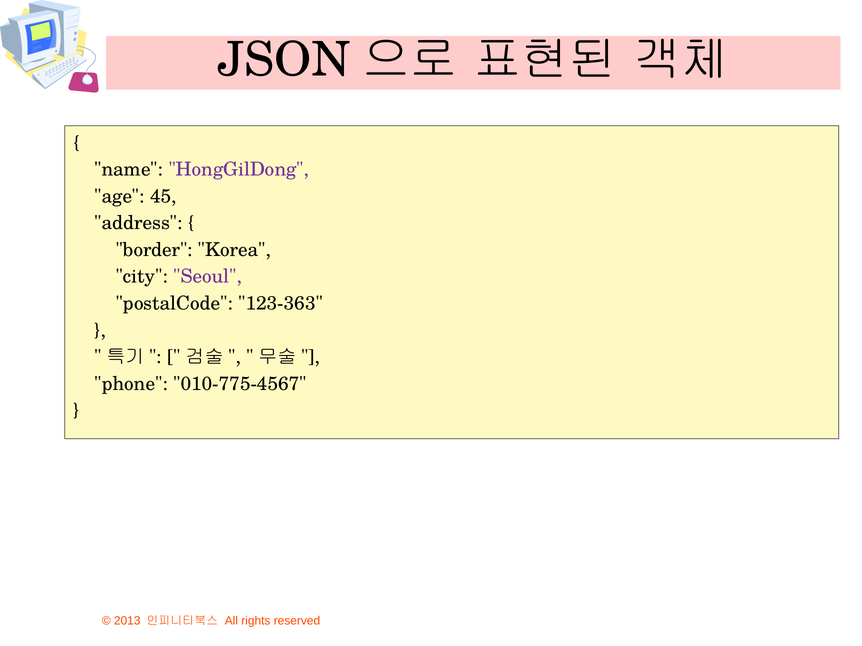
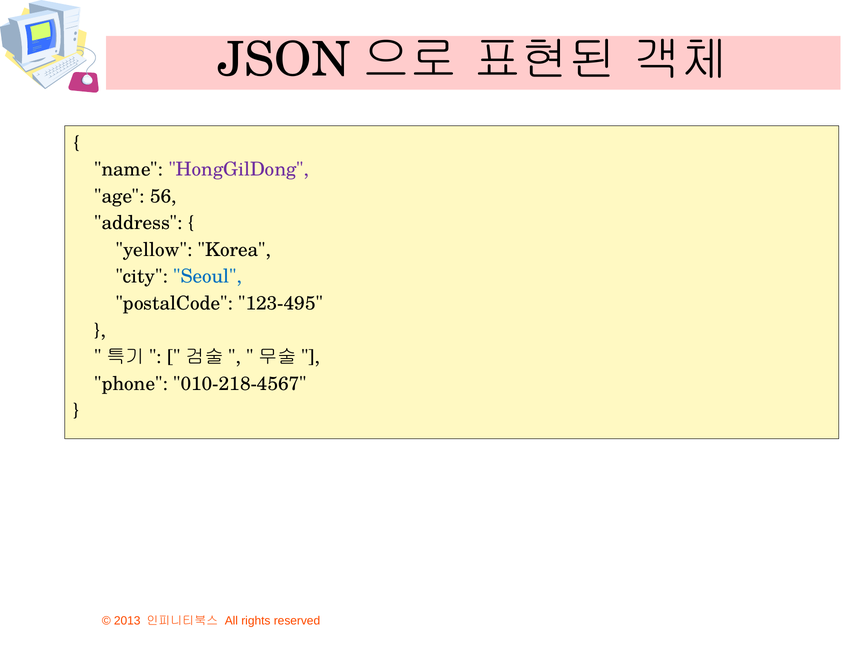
45: 45 -> 56 (163, 196)
border: border -> yellow (154, 250)
Seoul colour: purple -> blue (208, 277)
123-363: 123-363 -> 123-495 (281, 304)
010-775-4567: 010-775-4567 -> 010-218-4567 (240, 384)
